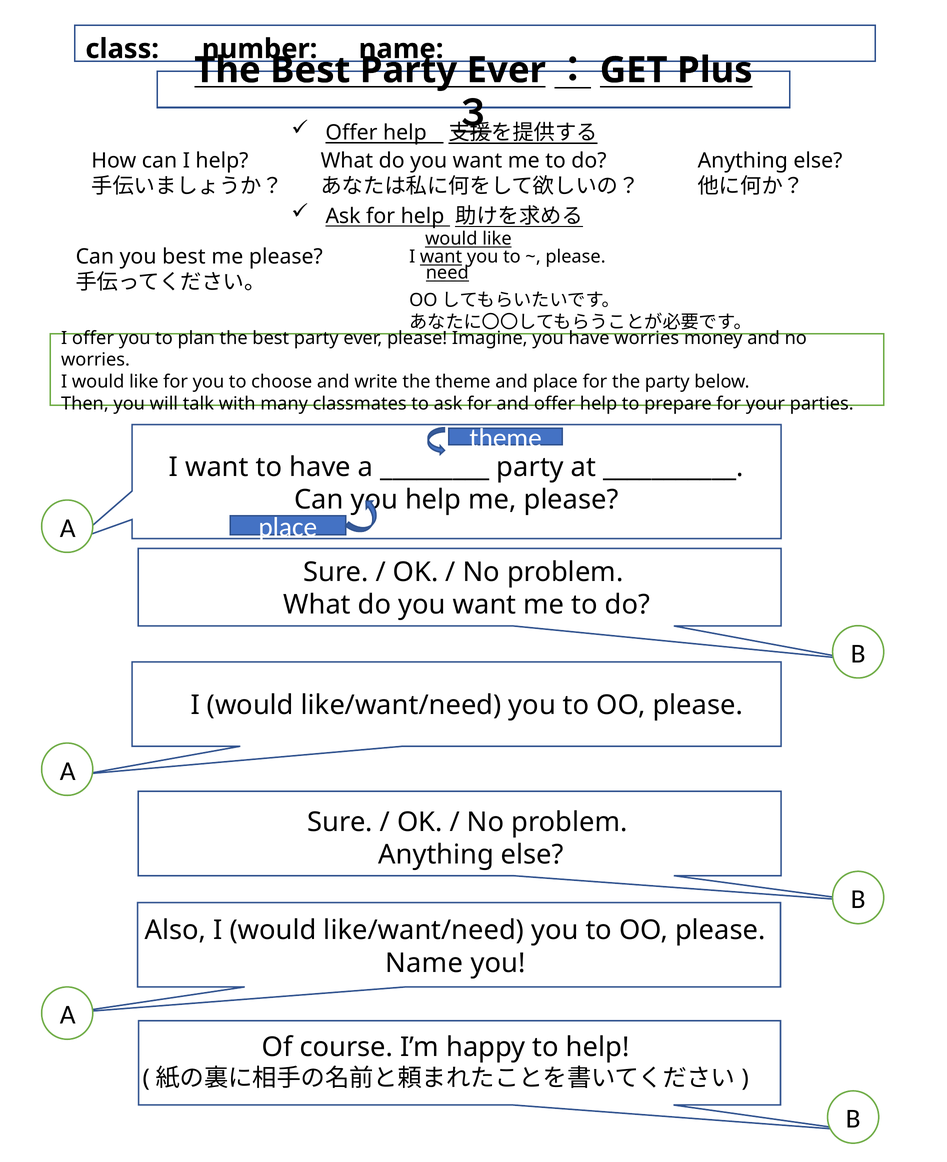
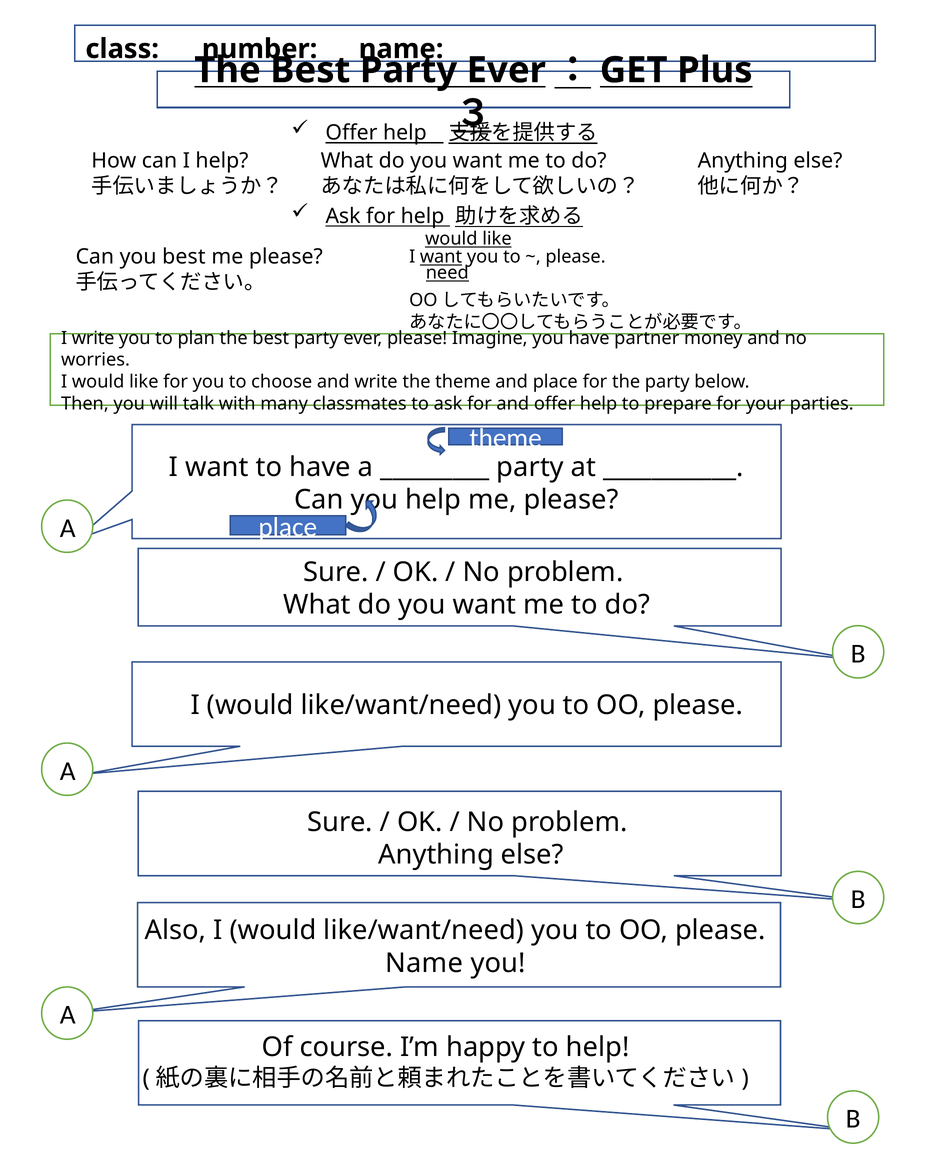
I offer: offer -> write (93, 338)
have worries: worries -> partner (647, 338)
